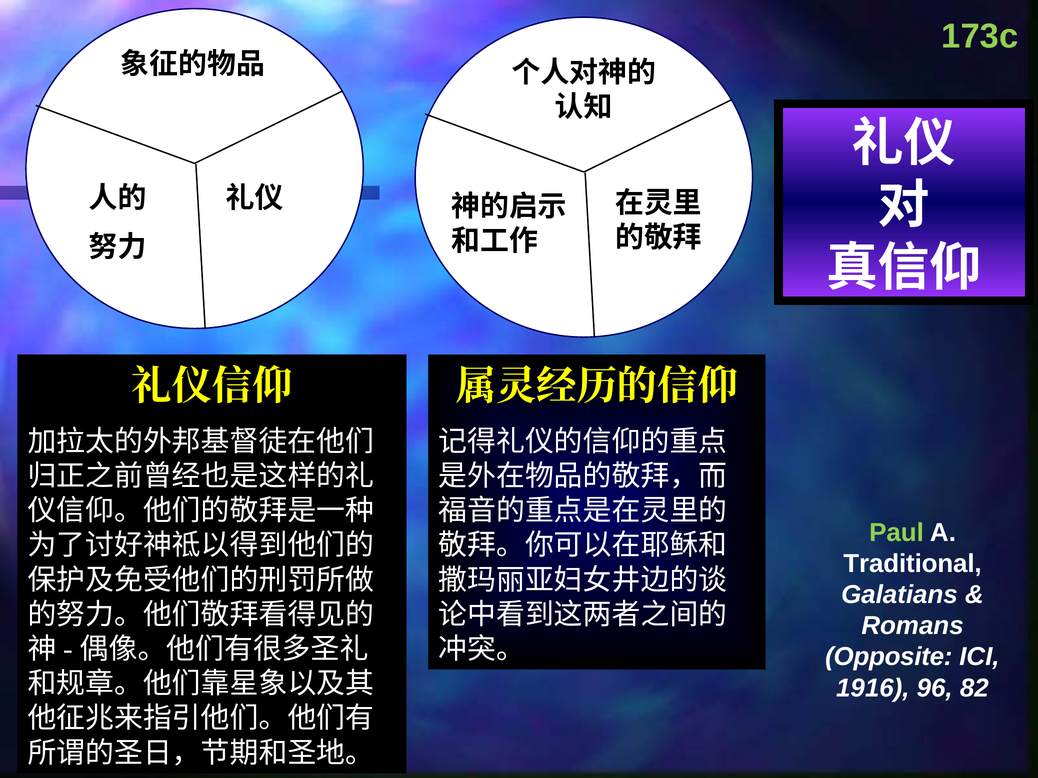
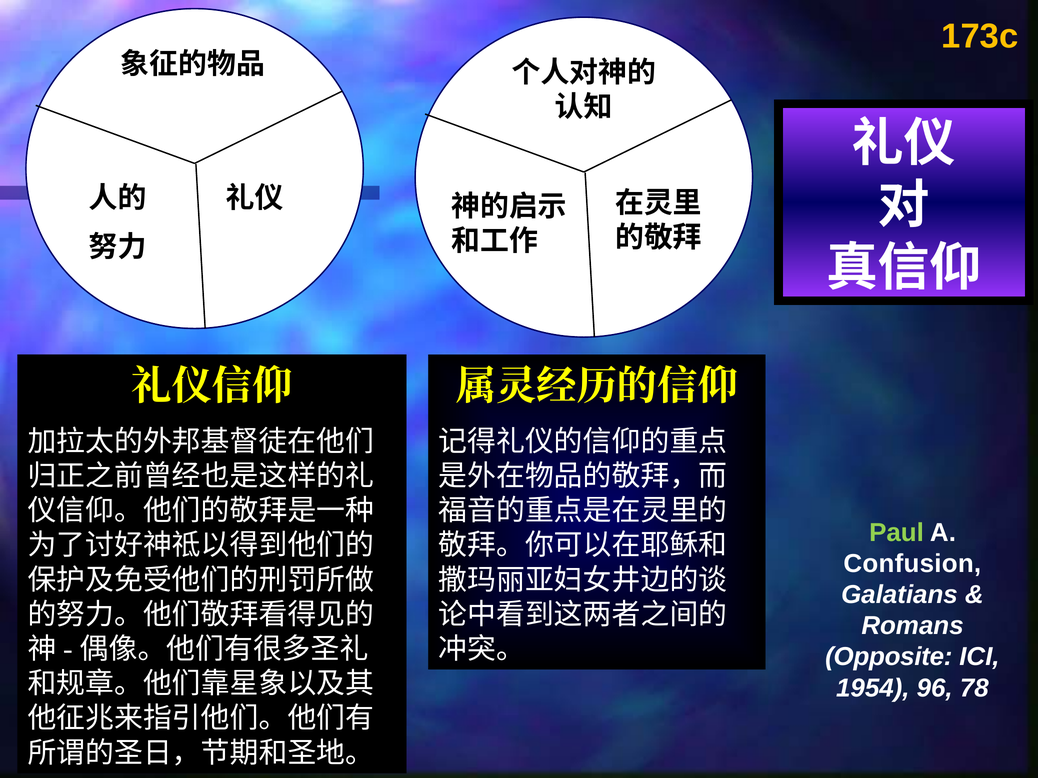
173c colour: light green -> yellow (980, 36)
Traditional: Traditional -> Confusion (912, 564)
1916: 1916 -> 1954 (873, 688)
82: 82 -> 78 (974, 688)
